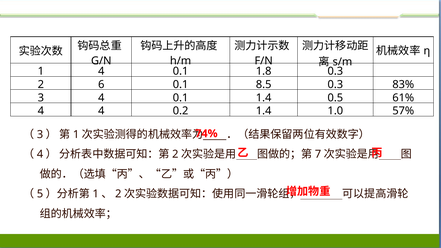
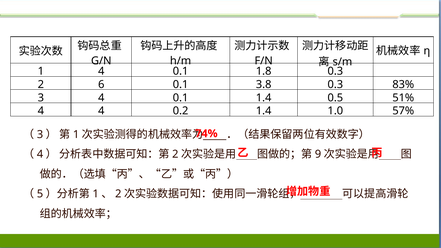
8.5: 8.5 -> 3.8 (264, 85)
61%: 61% -> 51% (403, 98)
7: 7 -> 9 (318, 154)
